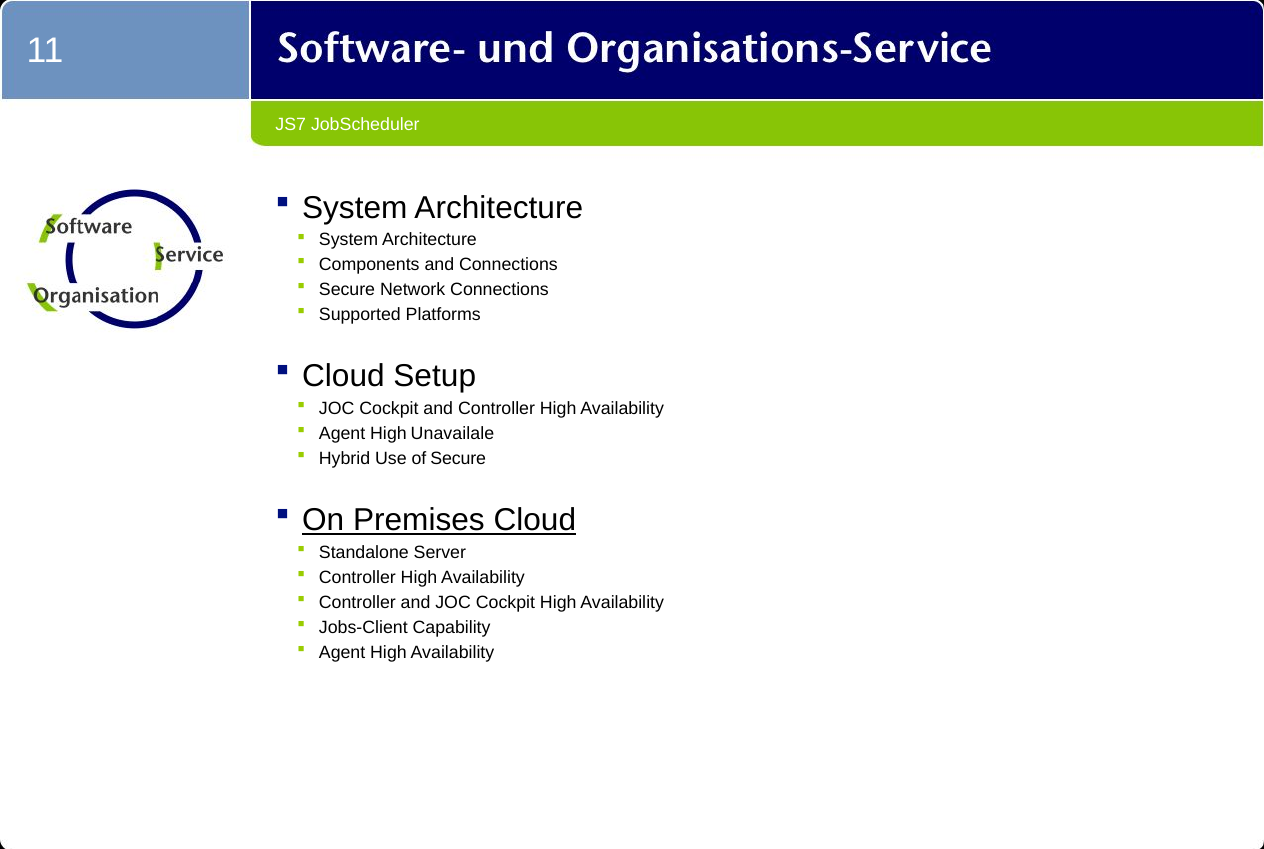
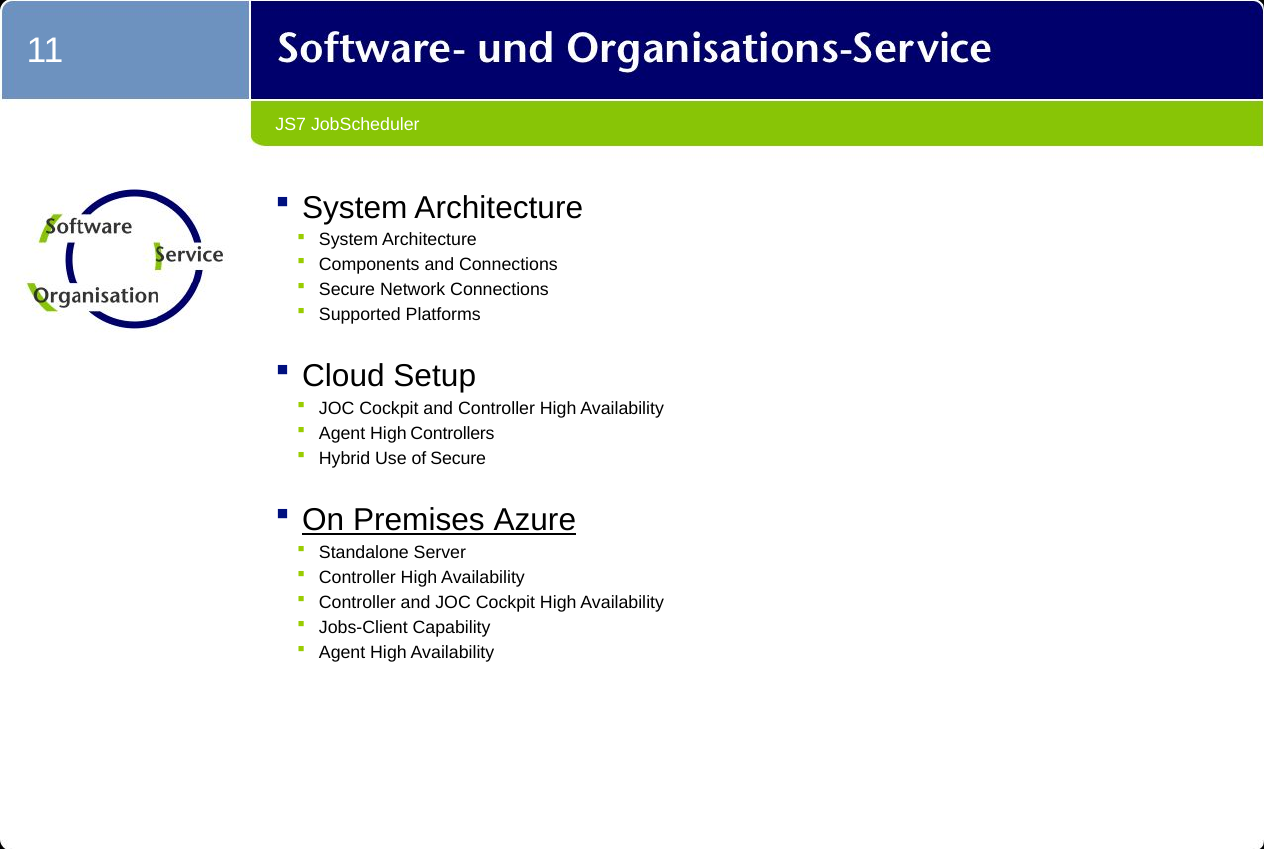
Unavailale: Unavailale -> Controllers (453, 434)
Premises Cloud: Cloud -> Azure (535, 520)
